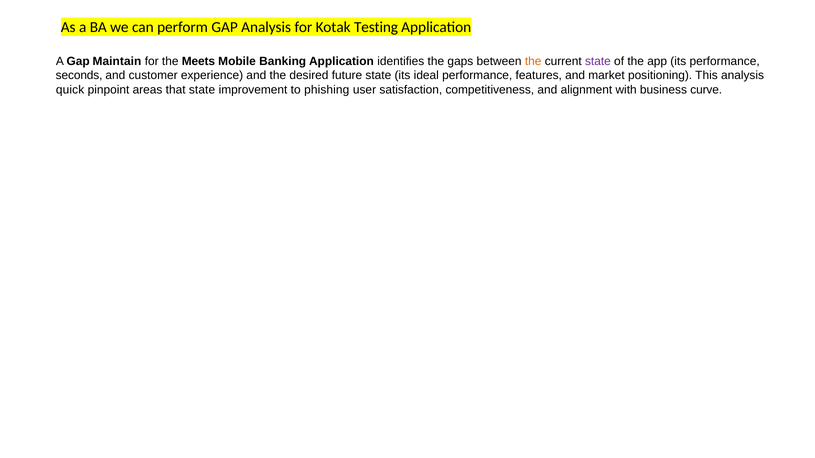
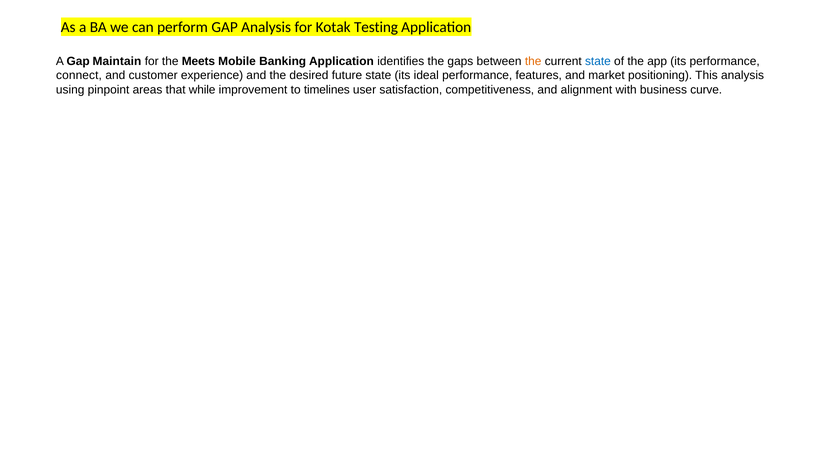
state colour: purple -> blue (598, 61)
seconds: seconds -> connect (79, 76)
quick: quick -> using (70, 90)
that state: state -> while (202, 90)
phishing: phishing -> timelines (327, 90)
